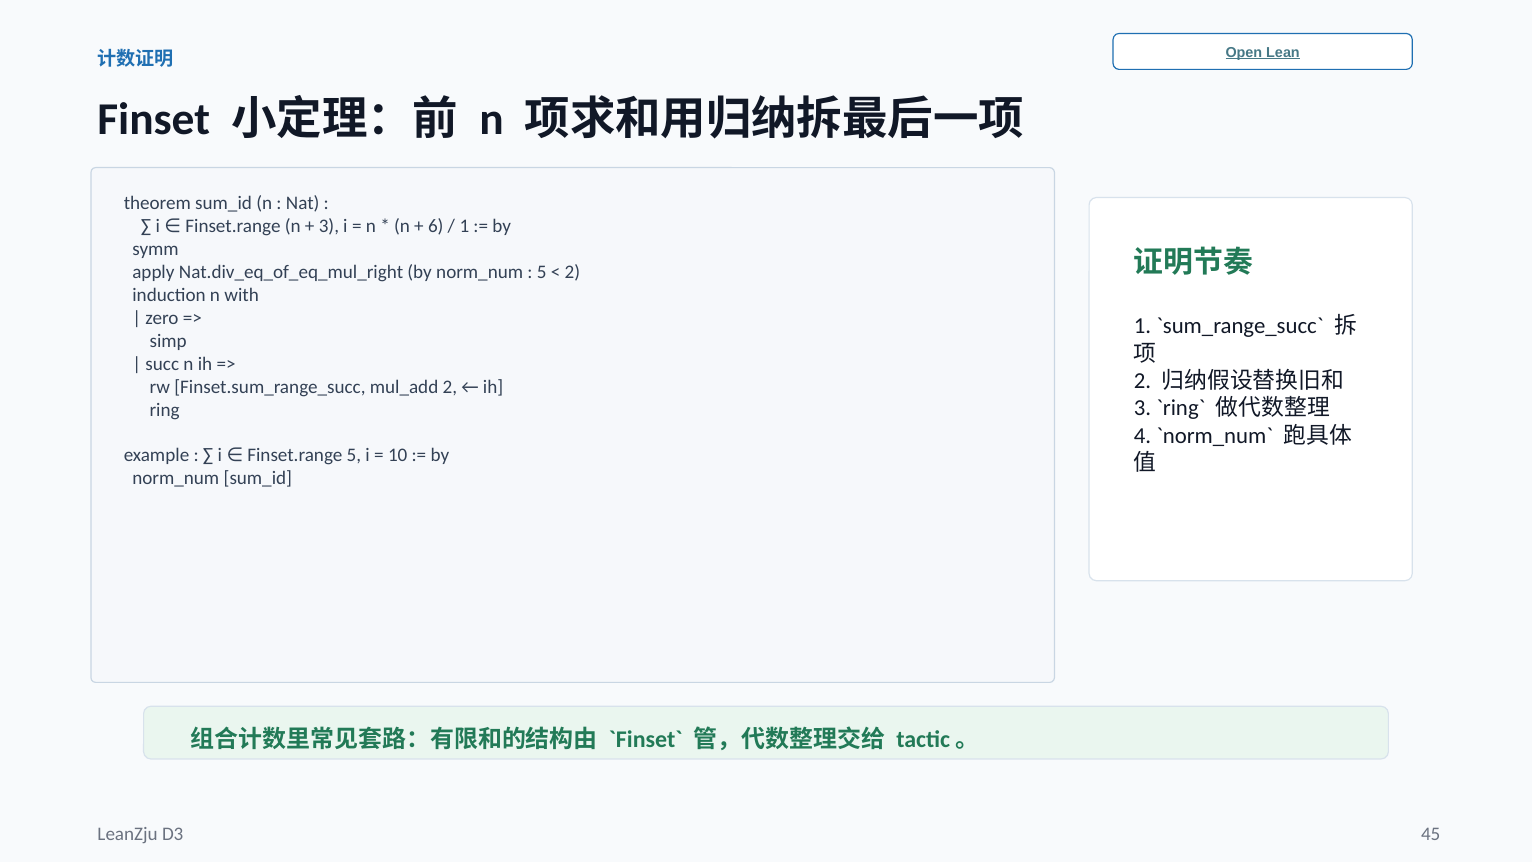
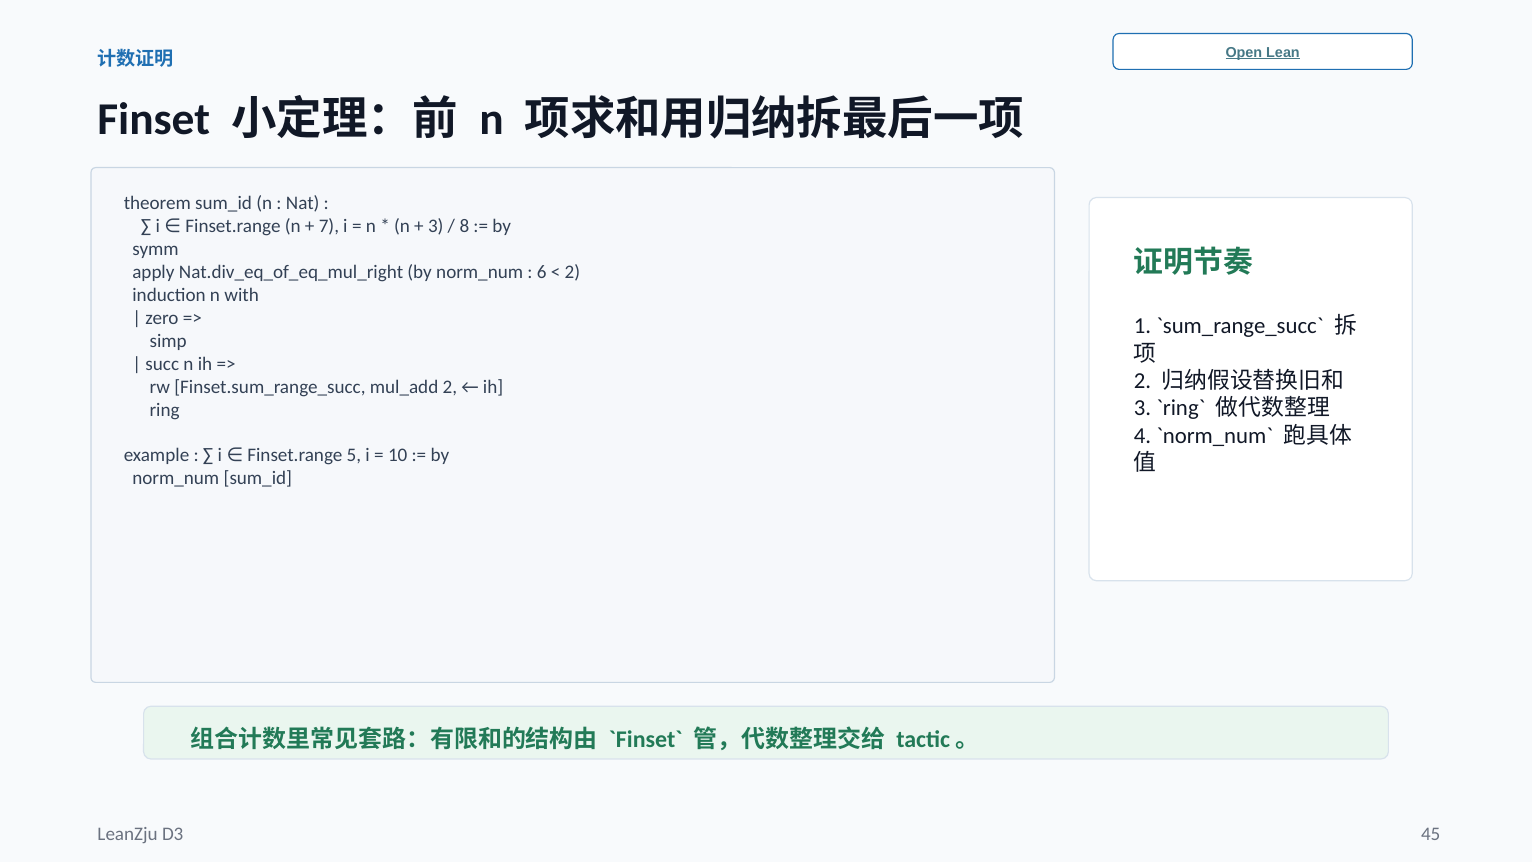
3: 3 -> 7 (329, 226)
6: 6 -> 3 (436, 226)
1: 1 -> 8 (464, 226)
5: 5 -> 6 (542, 272)
